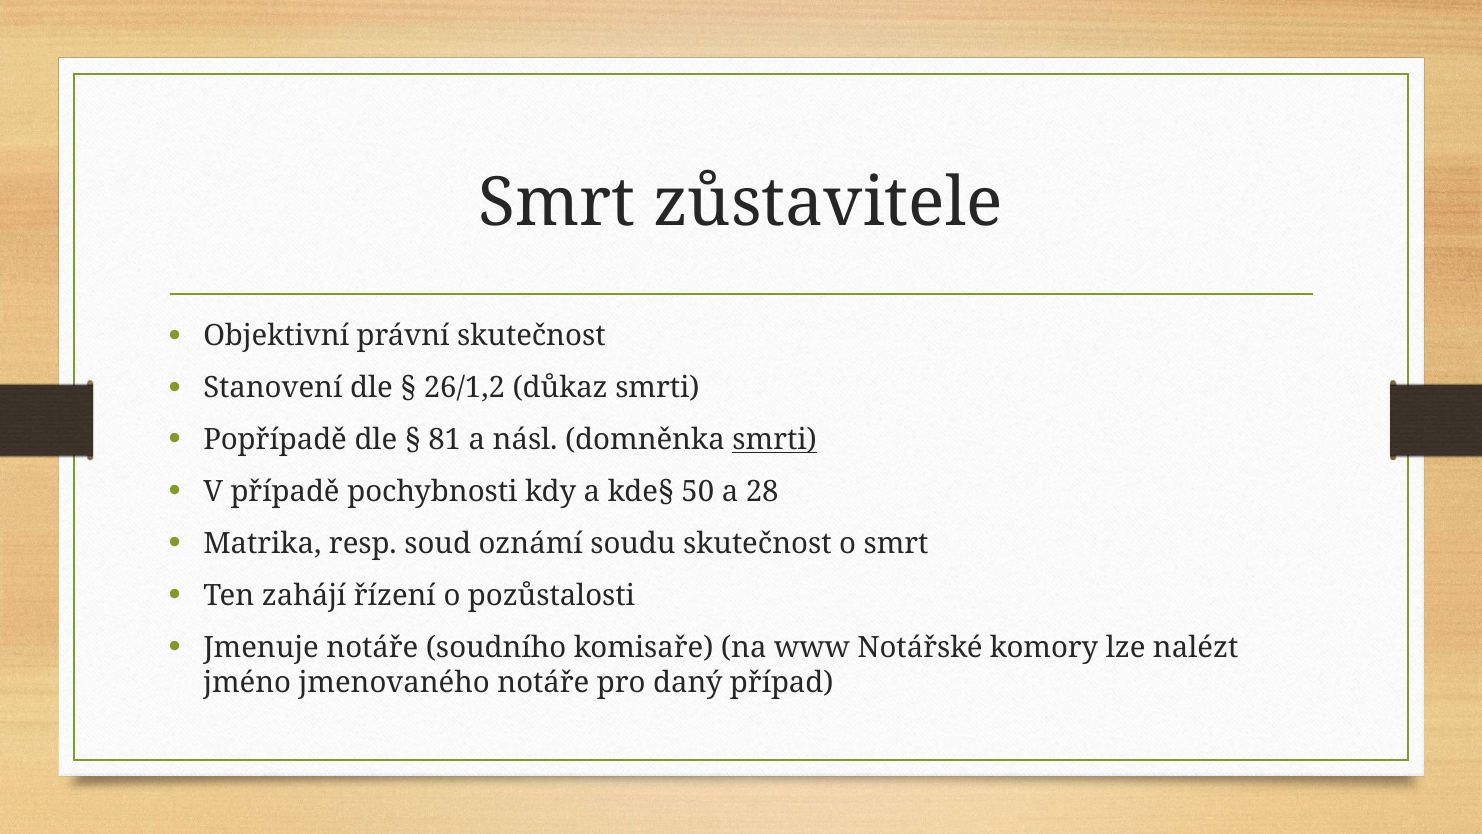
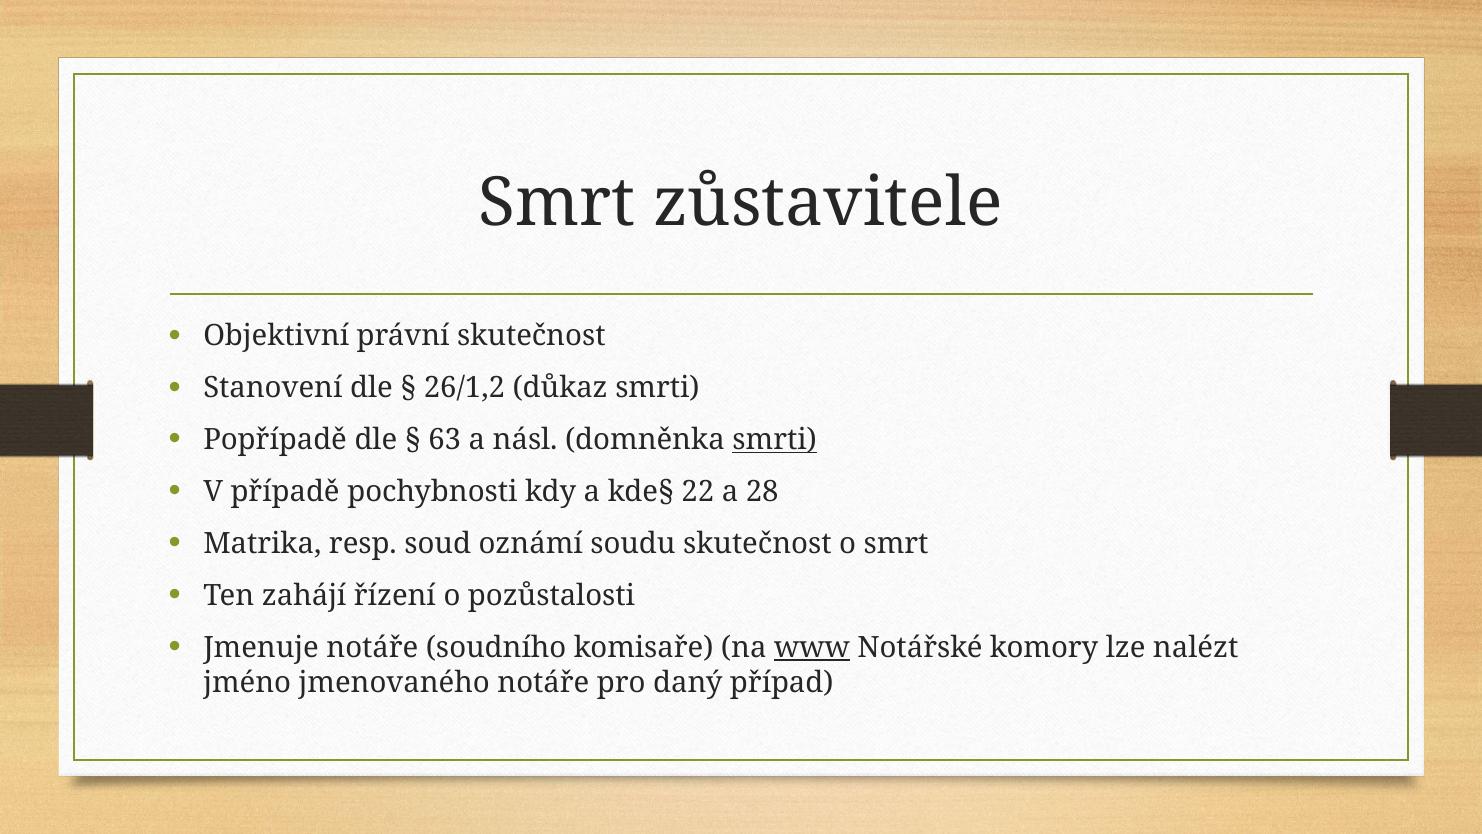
81: 81 -> 63 (445, 440)
50: 50 -> 22 (698, 492)
www underline: none -> present (812, 647)
